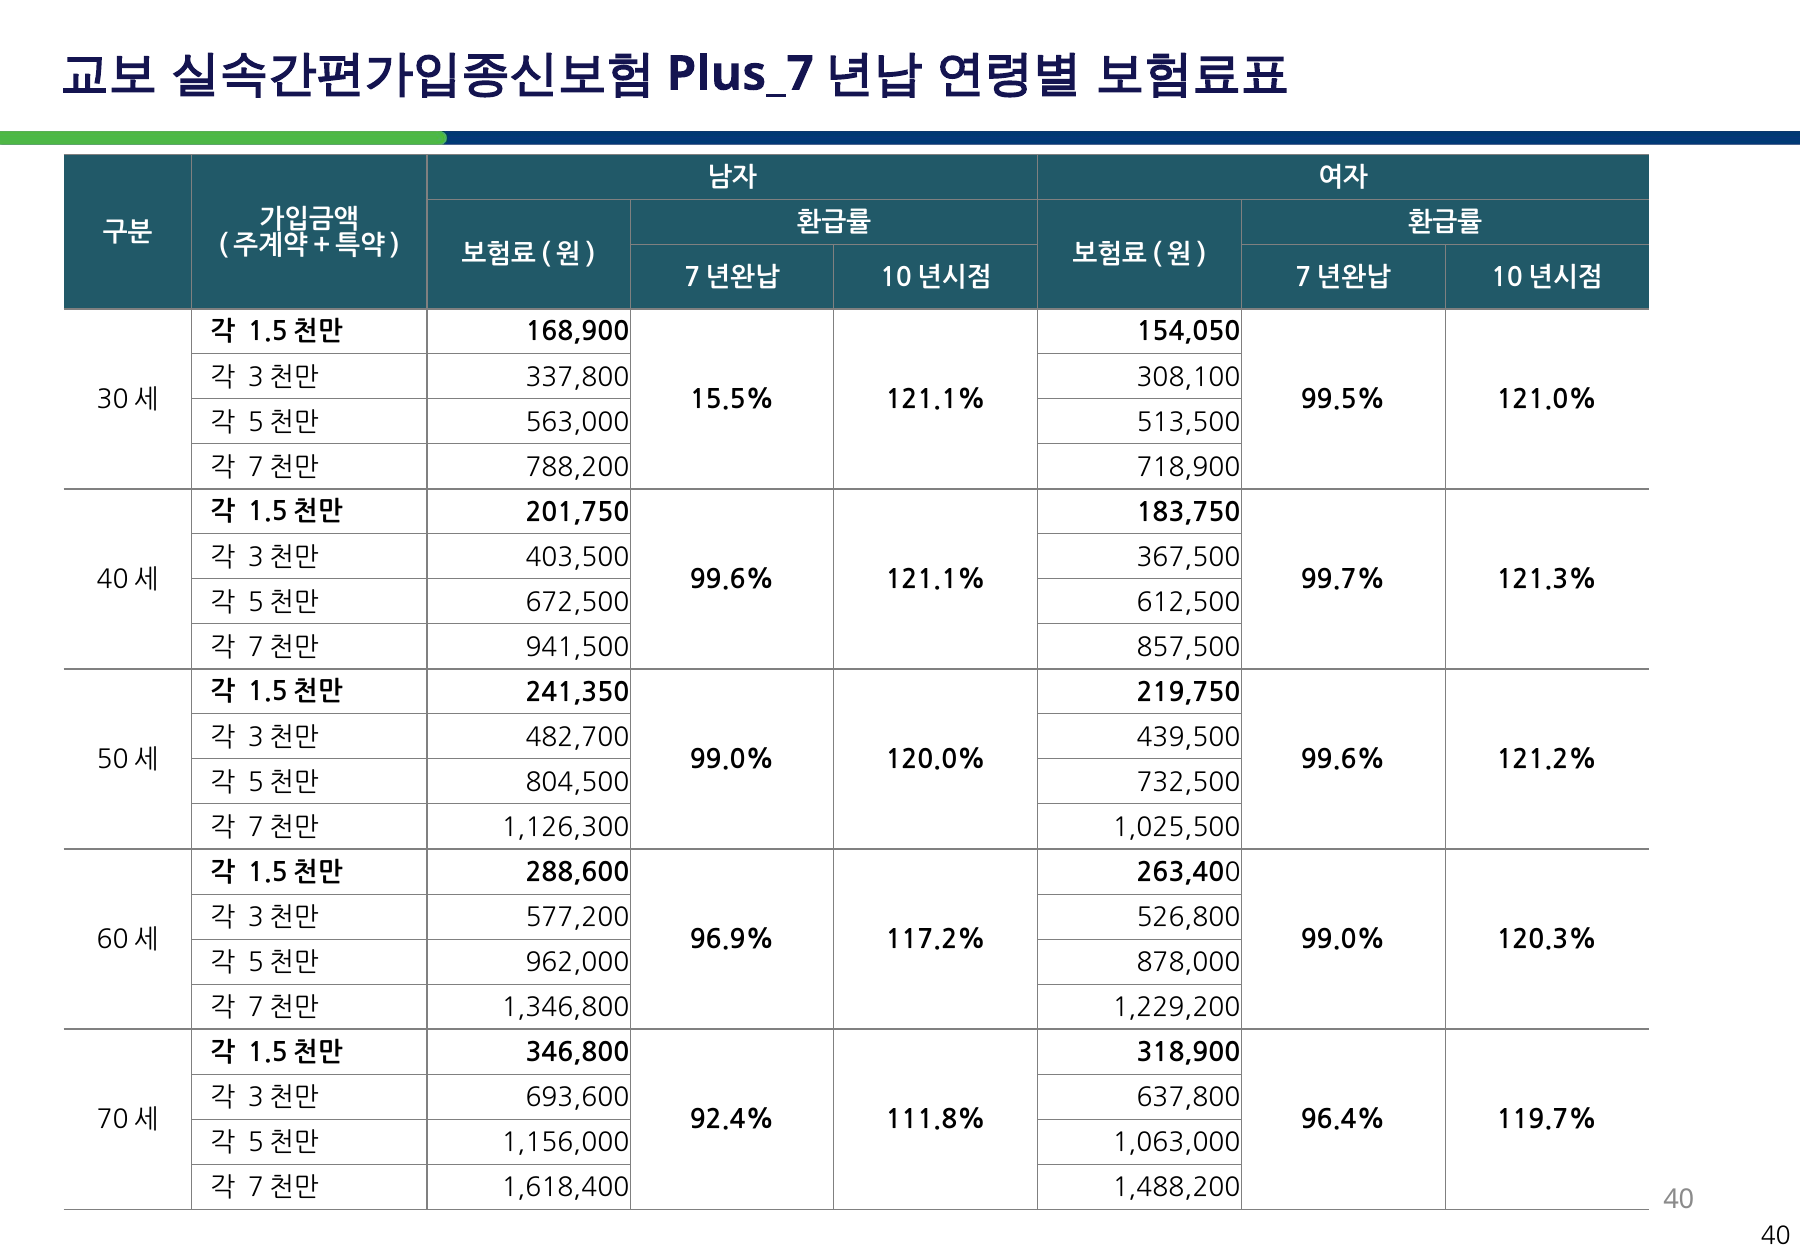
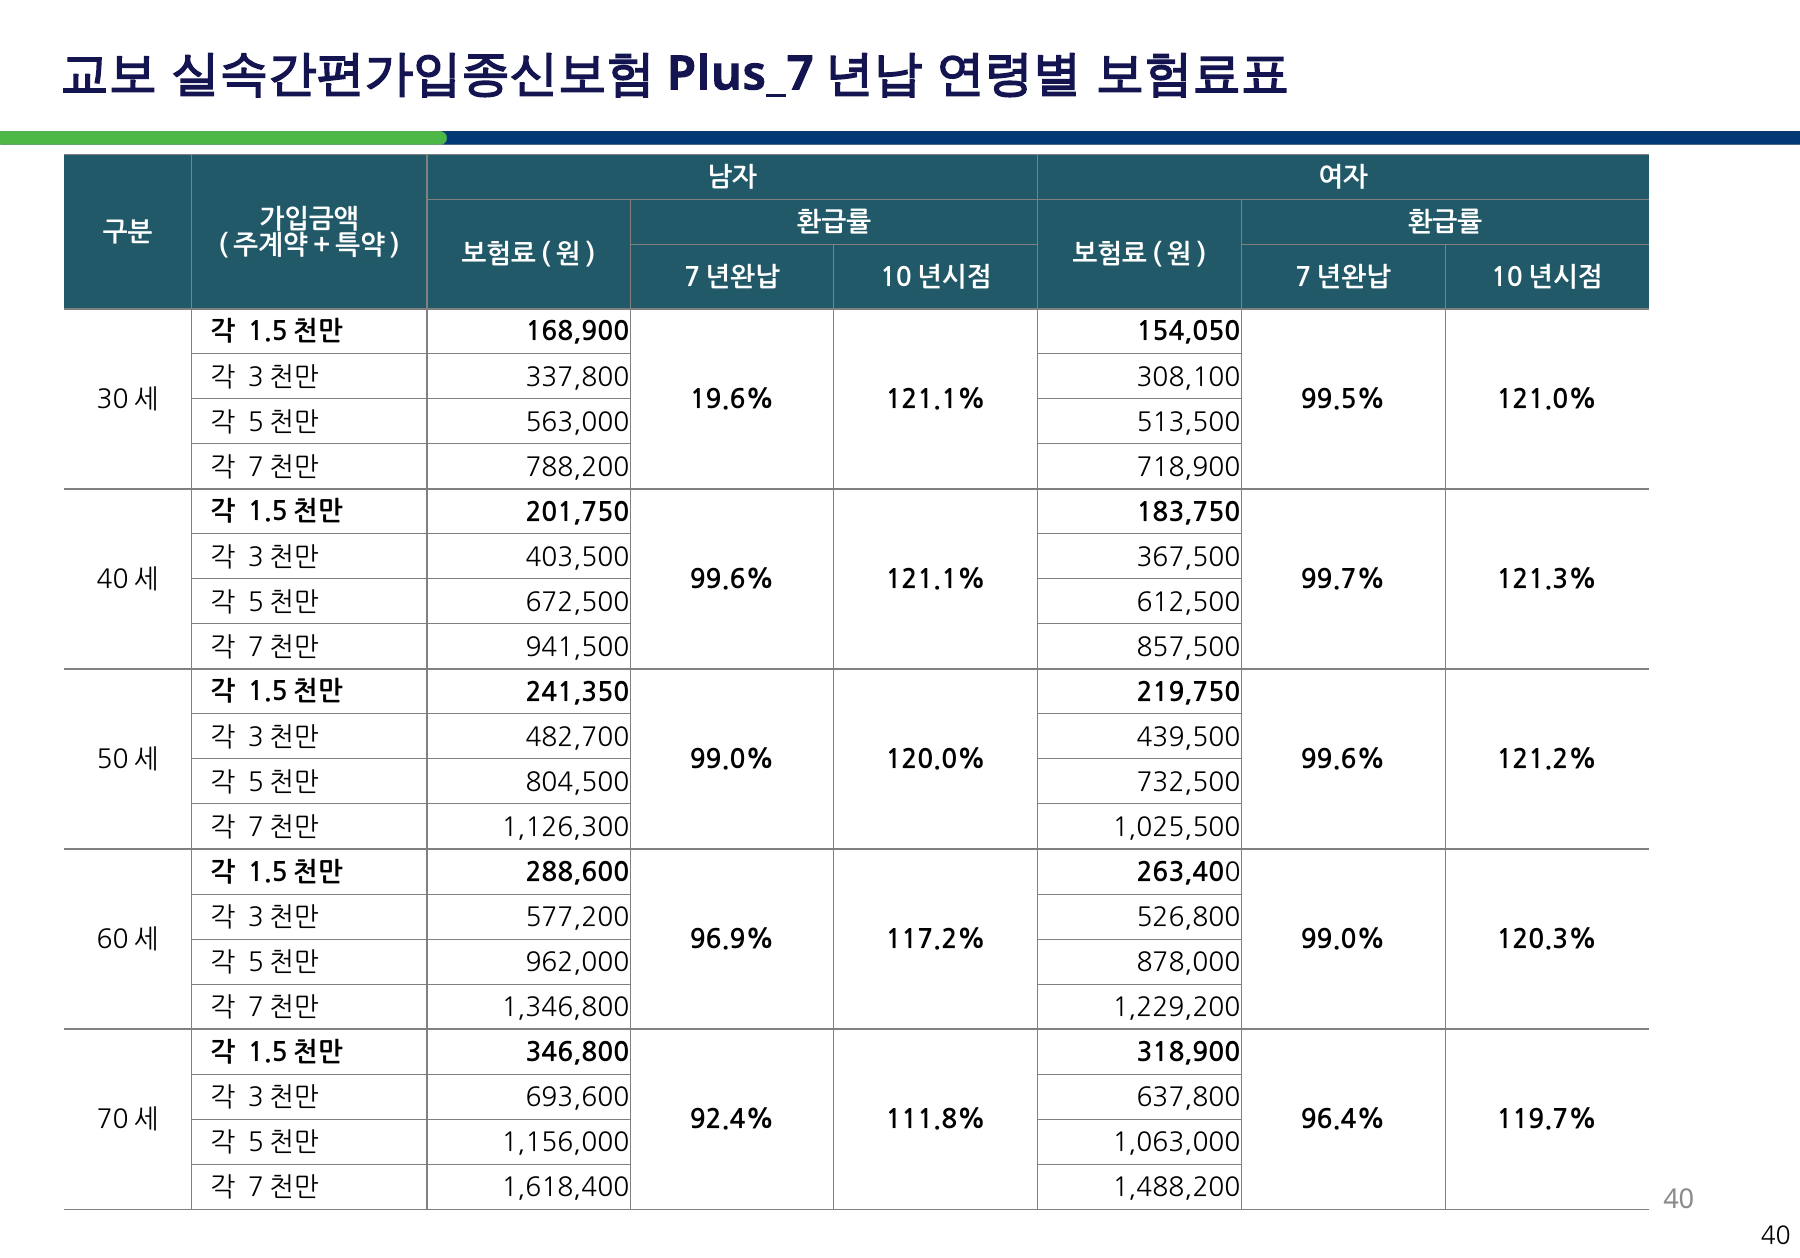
15.5%: 15.5% -> 19.6% (732, 400)
